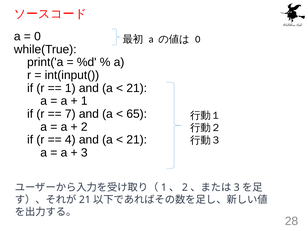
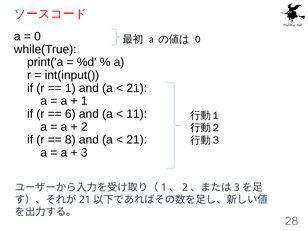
7: 7 -> 6 (70, 114)
65: 65 -> 11 (137, 114)
4: 4 -> 8 (70, 140)
